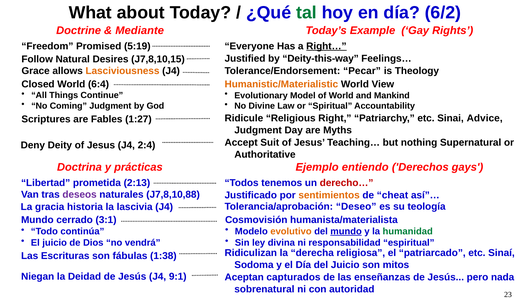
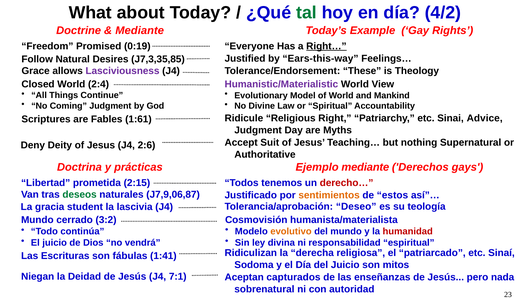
6/2: 6/2 -> 4/2 (443, 13)
5:19: 5:19 -> 0:19 (137, 46)
Deity-this-way: Deity-this-way -> Ears-this-way (321, 59)
J7,8,10,15: J7,8,10,15 -> J7,3,35,85 (158, 59)
Lasciviousness colour: orange -> purple (123, 71)
Pecar: Pecar -> These (362, 71)
6:4: 6:4 -> 2:4 (99, 84)
Humanistic/Materialistic colour: orange -> purple (281, 84)
1:27: 1:27 -> 1:61 (138, 119)
2:4: 2:4 -> 2:6 (147, 145)
Ejemplo entiendo: entiendo -> mediante (365, 167)
2:13: 2:13 -> 2:15 (137, 183)
deseos colour: purple -> green (80, 195)
J7,8,10,88: J7,8,10,88 -> J7,9,06,87 (173, 195)
cheat: cheat -> estos (392, 195)
historia: historia -> student (85, 207)
3:1: 3:1 -> 3:2 (106, 220)
mundo underline: present -> none (346, 231)
humanidad colour: green -> red (408, 231)
1:38: 1:38 -> 1:41 (163, 256)
9:1: 9:1 -> 7:1 (178, 277)
